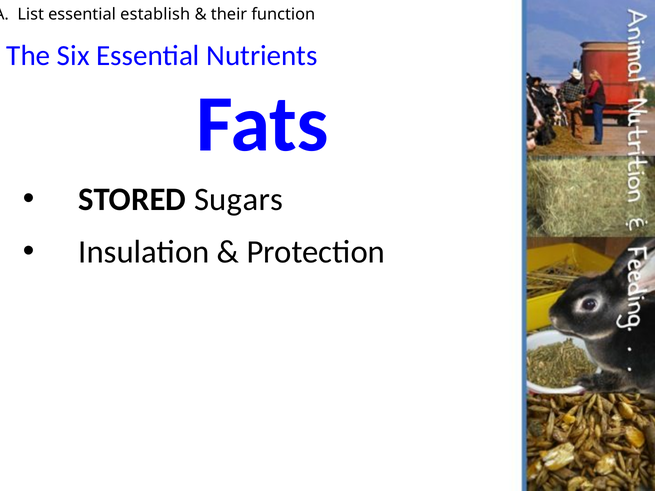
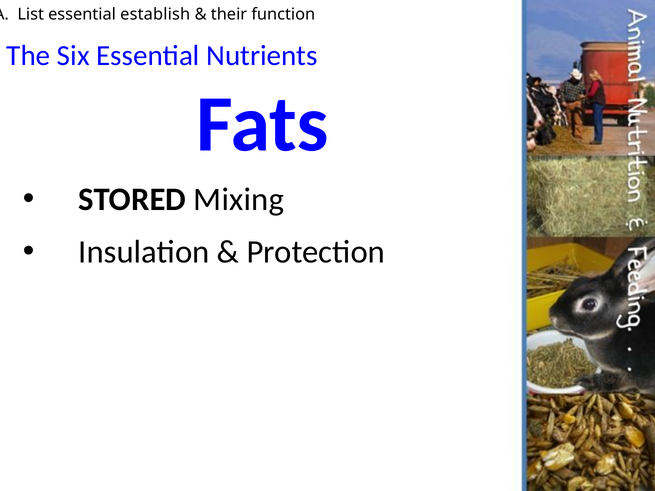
Sugars: Sugars -> Mixing (239, 200)
